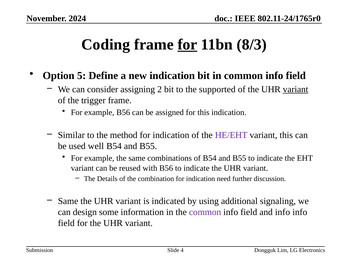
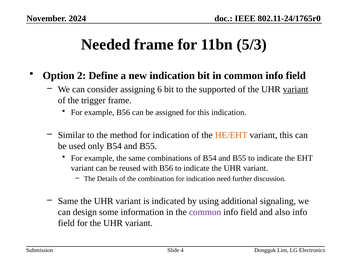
Coding: Coding -> Needed (106, 45)
for underline: present -> none (187, 45)
8/3: 8/3 -> 5/3 (252, 45)
5: 5 -> 2 (82, 76)
2: 2 -> 6 (160, 89)
HE/EHT colour: purple -> orange (231, 135)
well: well -> only (96, 146)
and info: info -> also (283, 212)
